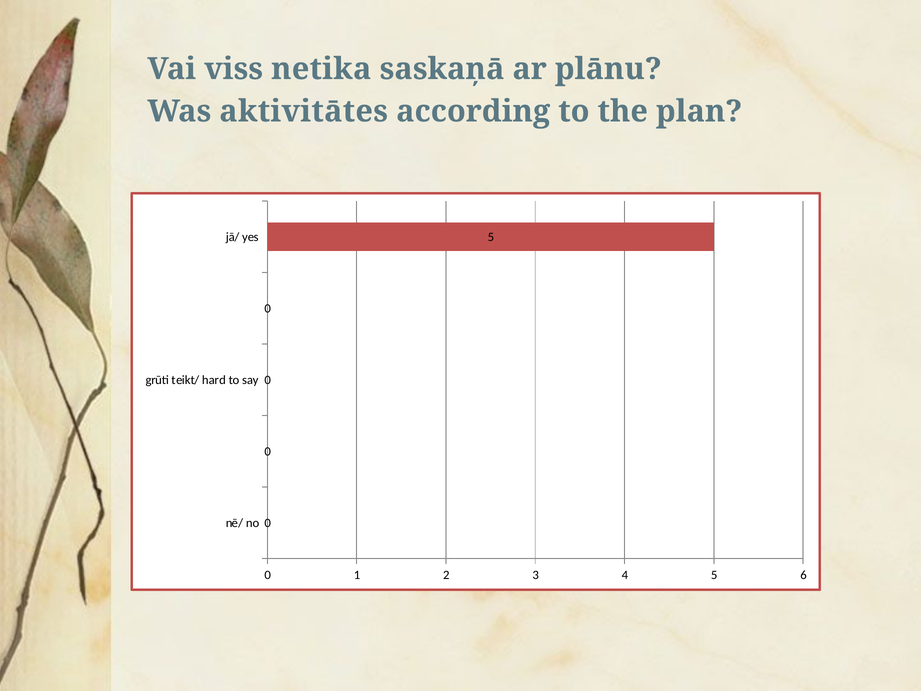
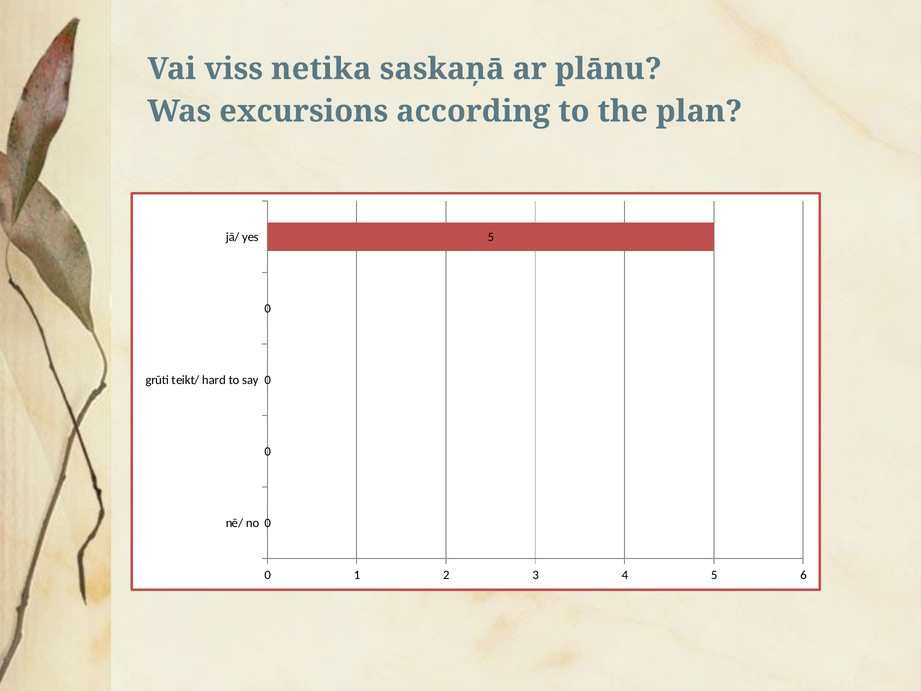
aktivitātes: aktivitātes -> excursions (304, 111)
